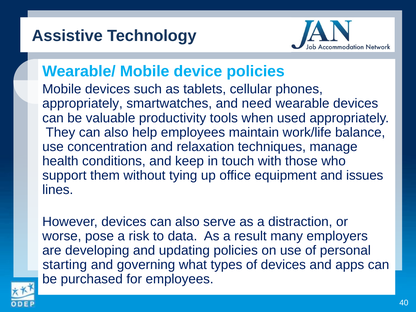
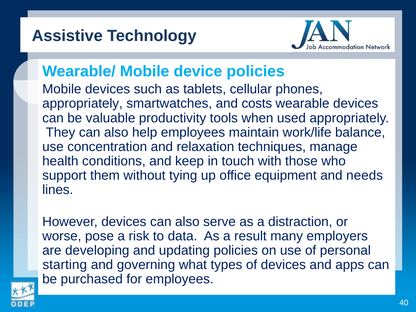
need: need -> costs (257, 104)
issues: issues -> needs (365, 175)
